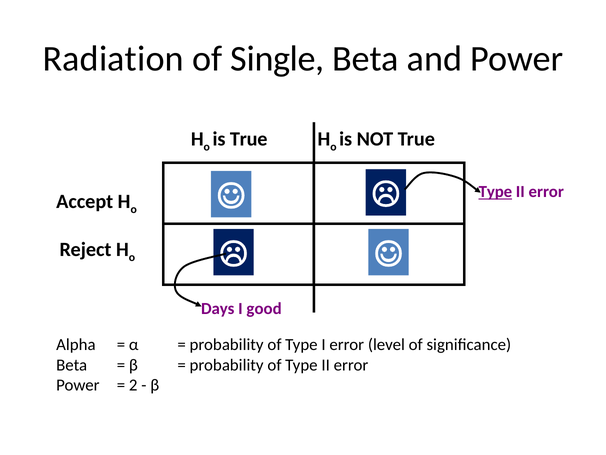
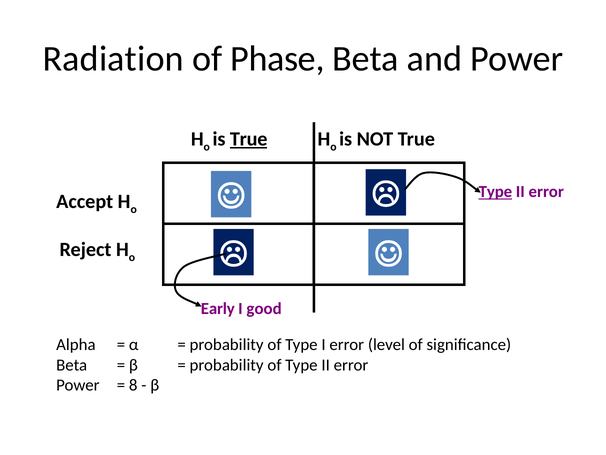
Single: Single -> Phase (277, 59)
True underline: none -> present (249, 139)
Days: Days -> Early (218, 309)
2: 2 -> 8 (133, 385)
